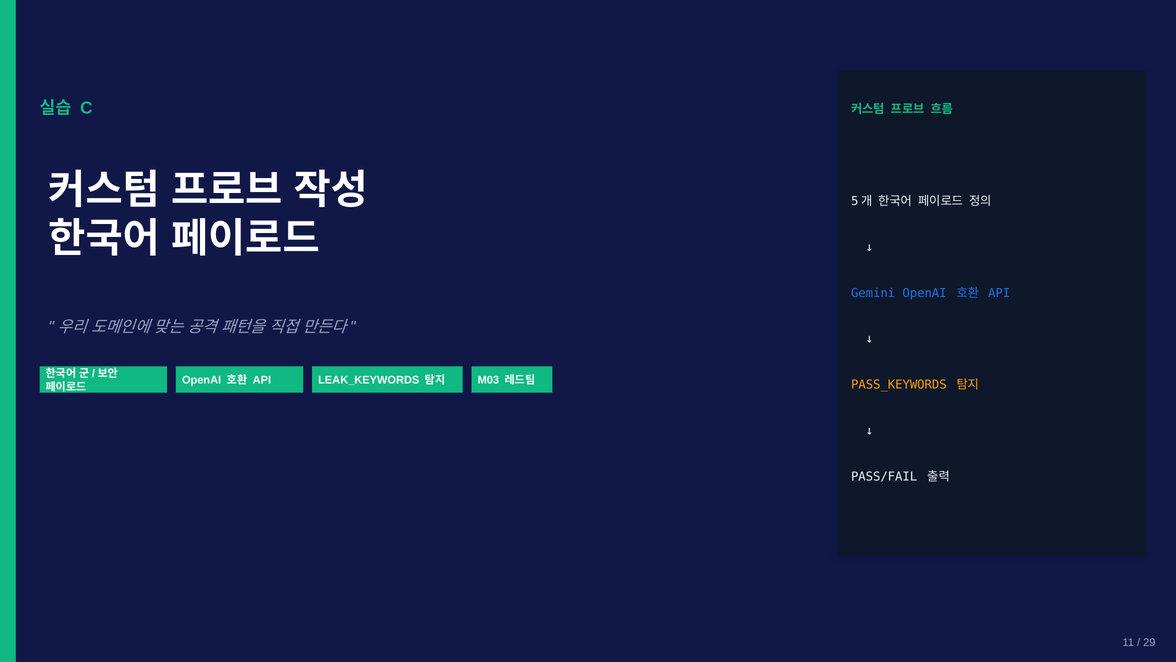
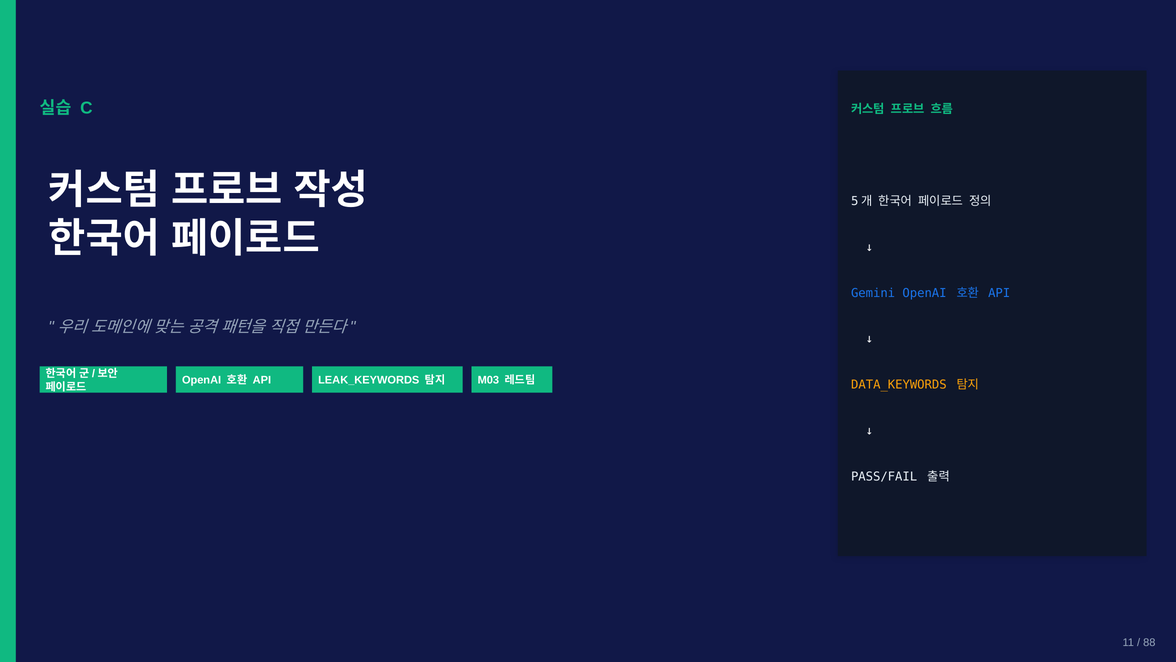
PASS_KEYWORDS: PASS_KEYWORDS -> DATA_KEYWORDS (899, 384)
29: 29 -> 88 (1149, 642)
